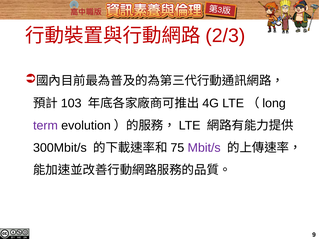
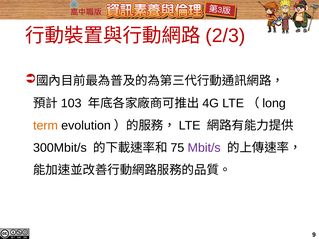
term colour: purple -> orange (45, 126)
